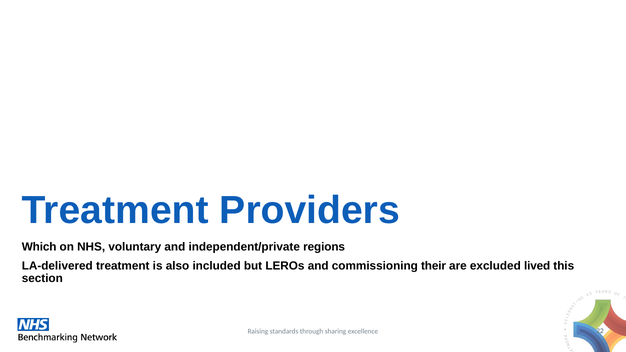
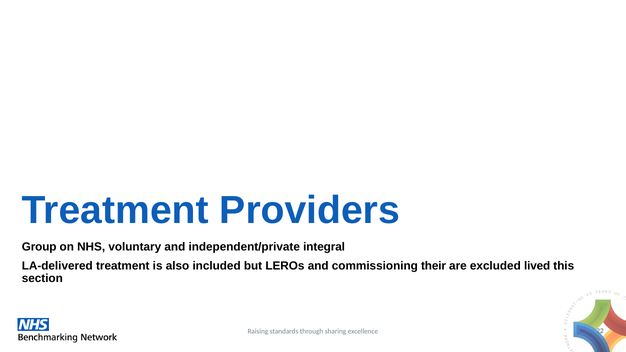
Which: Which -> Group (39, 247)
regions: regions -> integral (324, 247)
